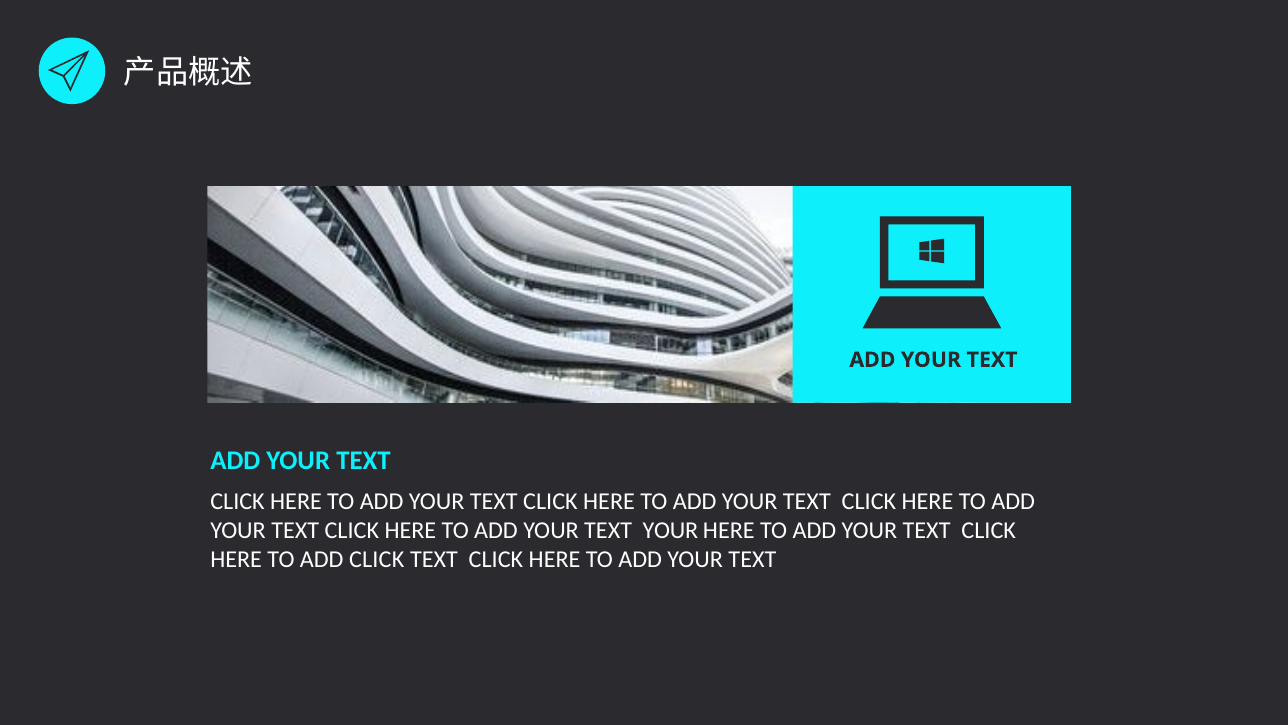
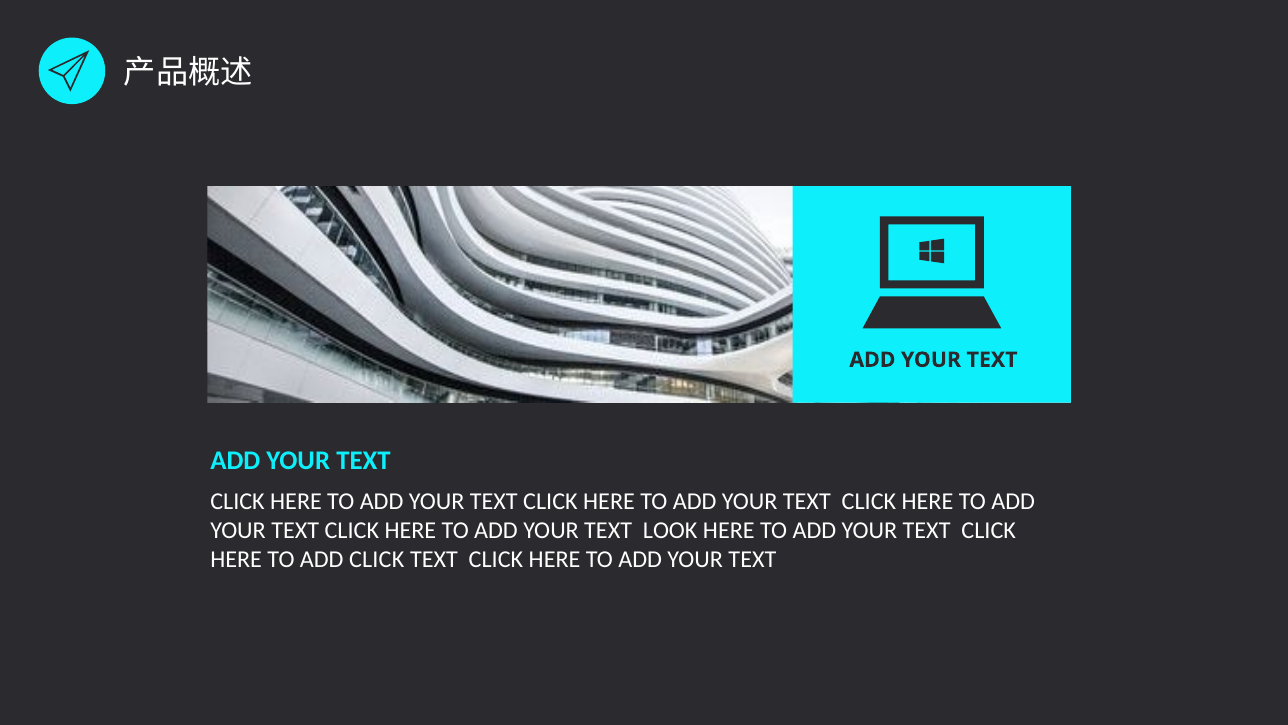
TEXT YOUR: YOUR -> LOOK (670, 530)
